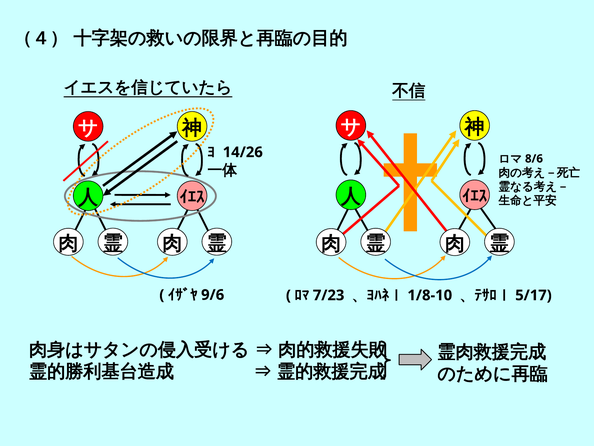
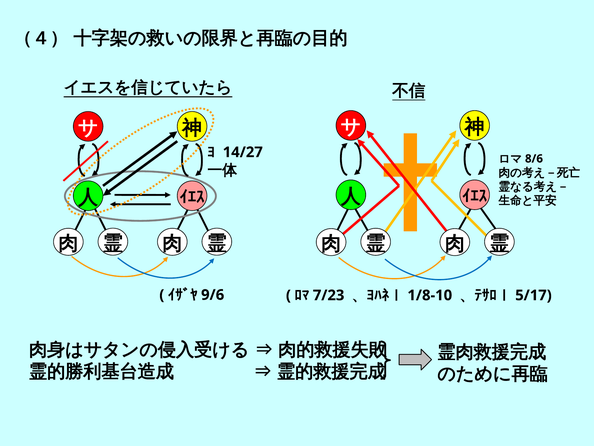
14/26: 14/26 -> 14/27 (243, 152)
